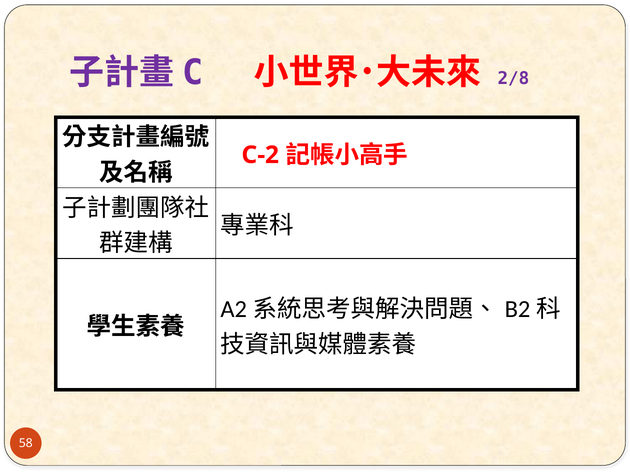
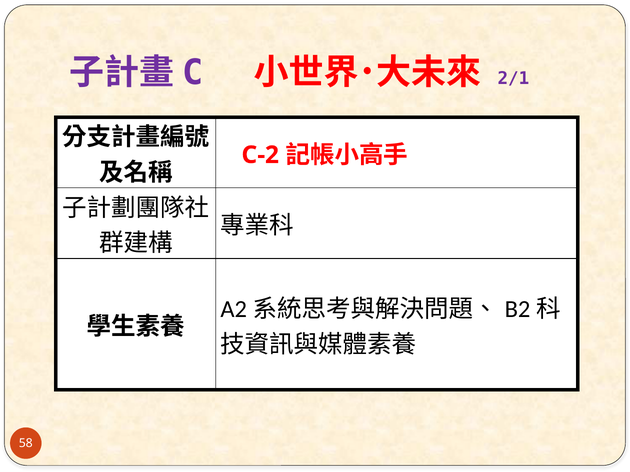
2/8: 2/8 -> 2/1 (513, 79)
